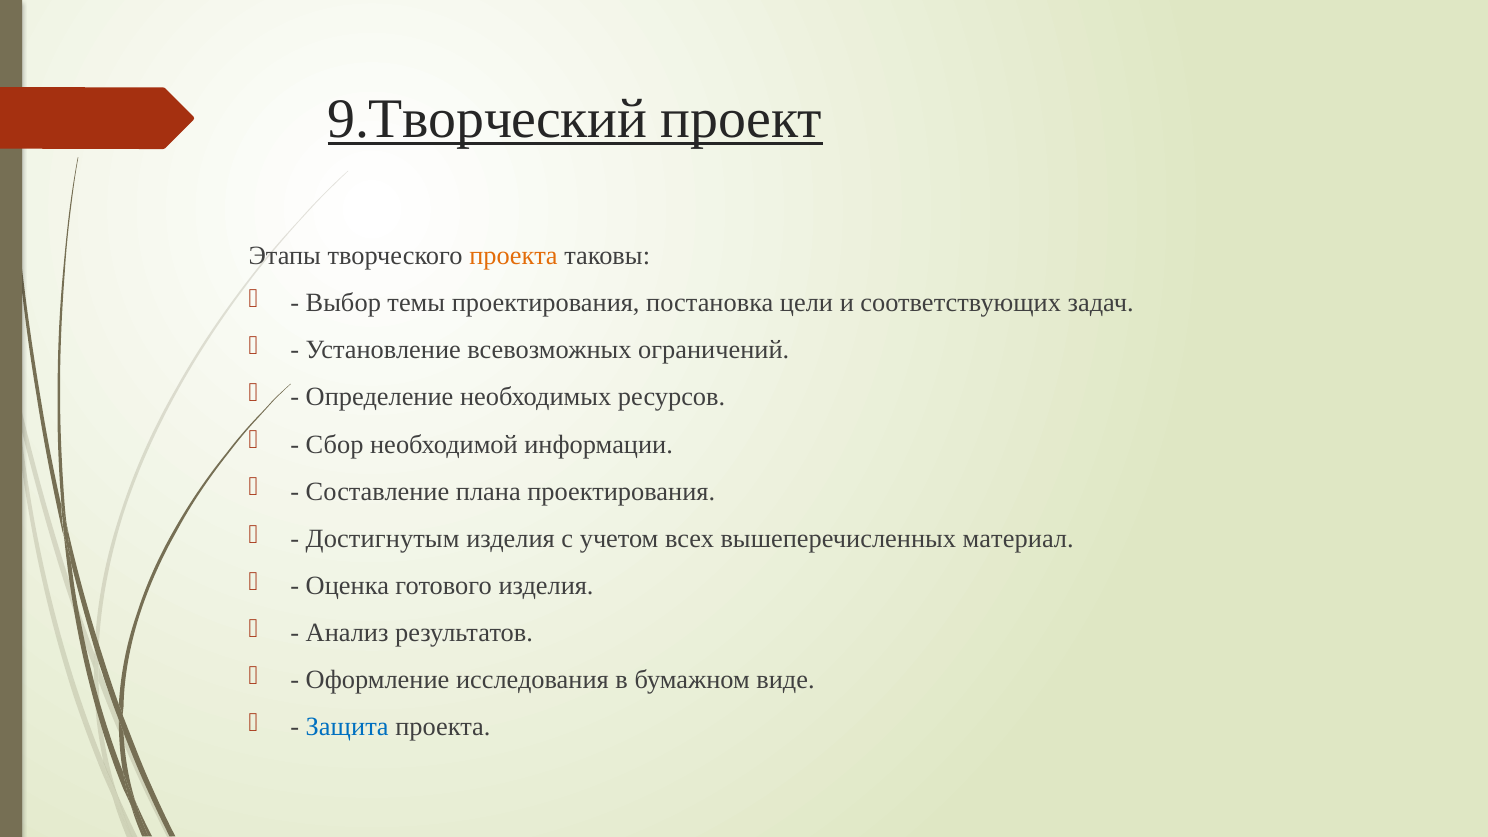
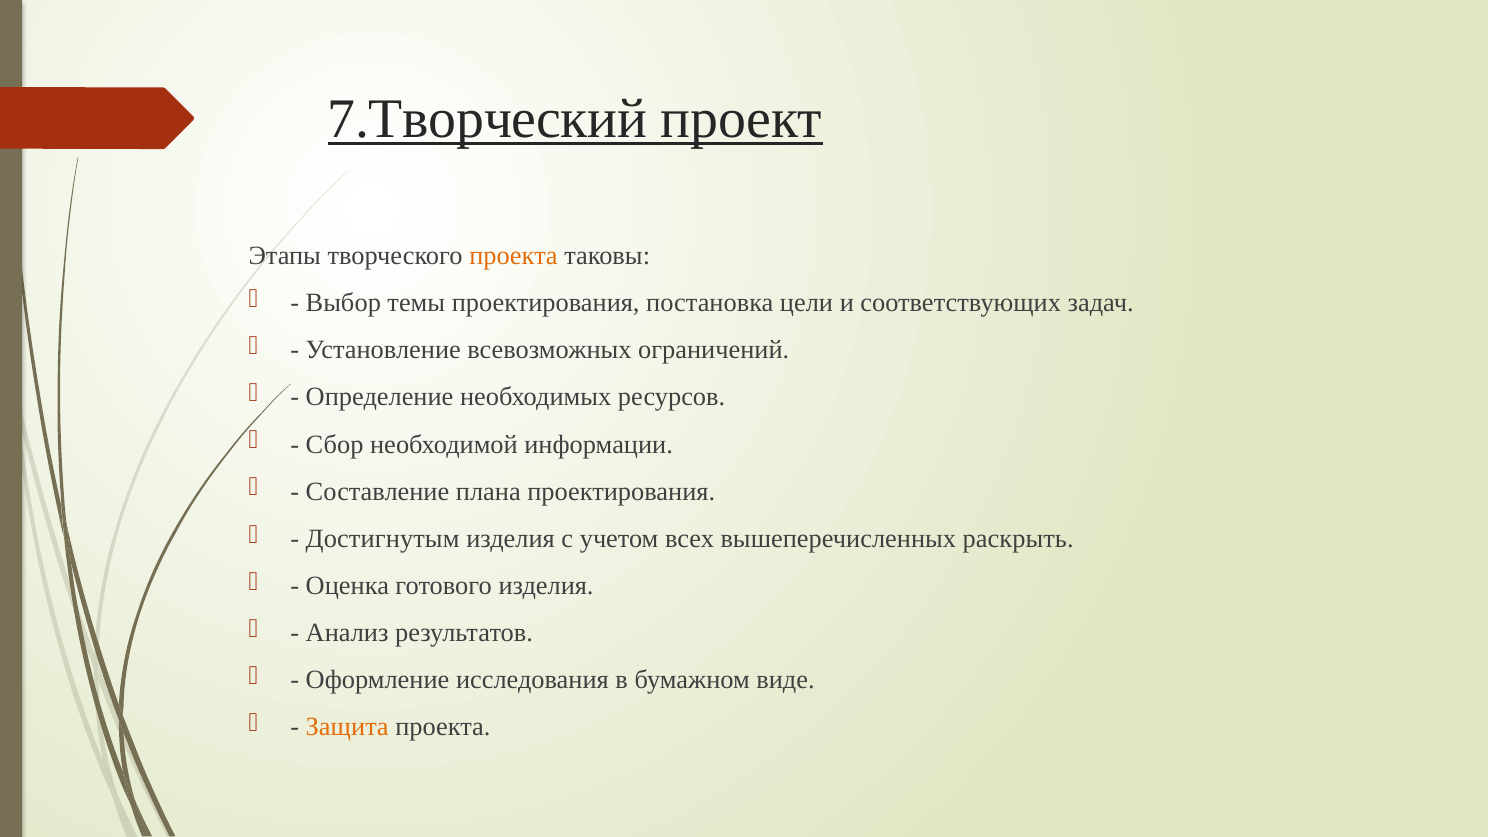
9.Творческий: 9.Творческий -> 7.Творческий (487, 119)
материал: материал -> раскрыть (1018, 539)
Защита colour: blue -> orange (347, 727)
